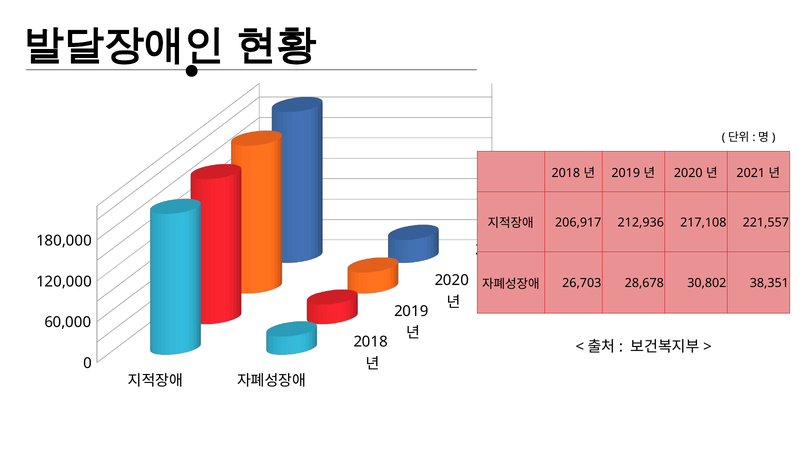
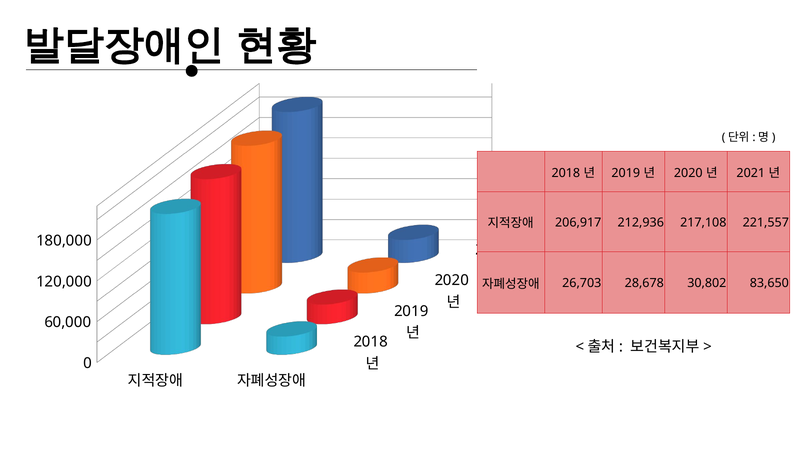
38,351: 38,351 -> 83,650 (769, 283)
